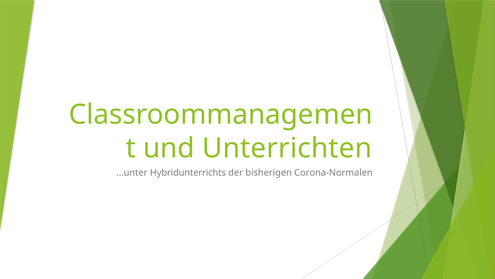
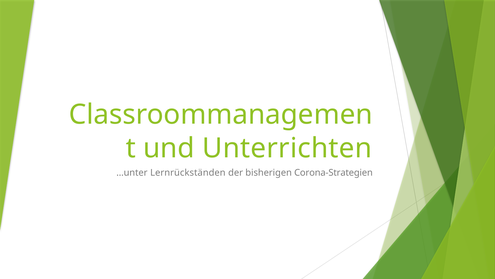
Hybridunterrichts: Hybridunterrichts -> Lernrückständen (188, 173)
Corona-Normalen: Corona-Normalen -> Corona-Strategien (333, 173)
